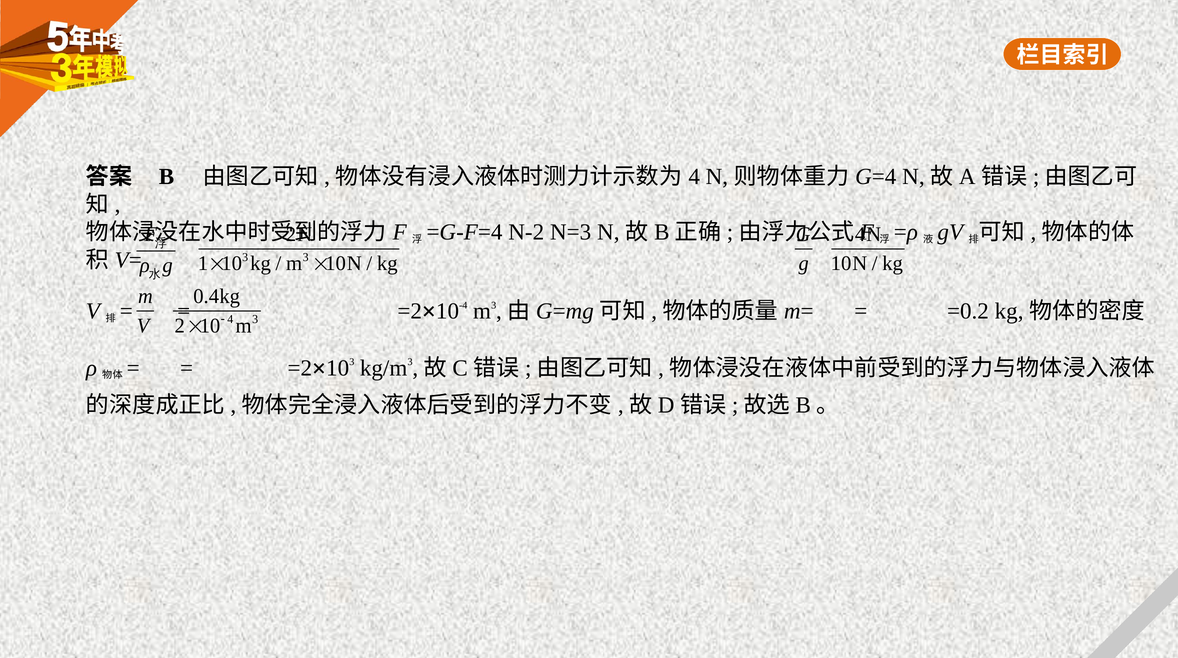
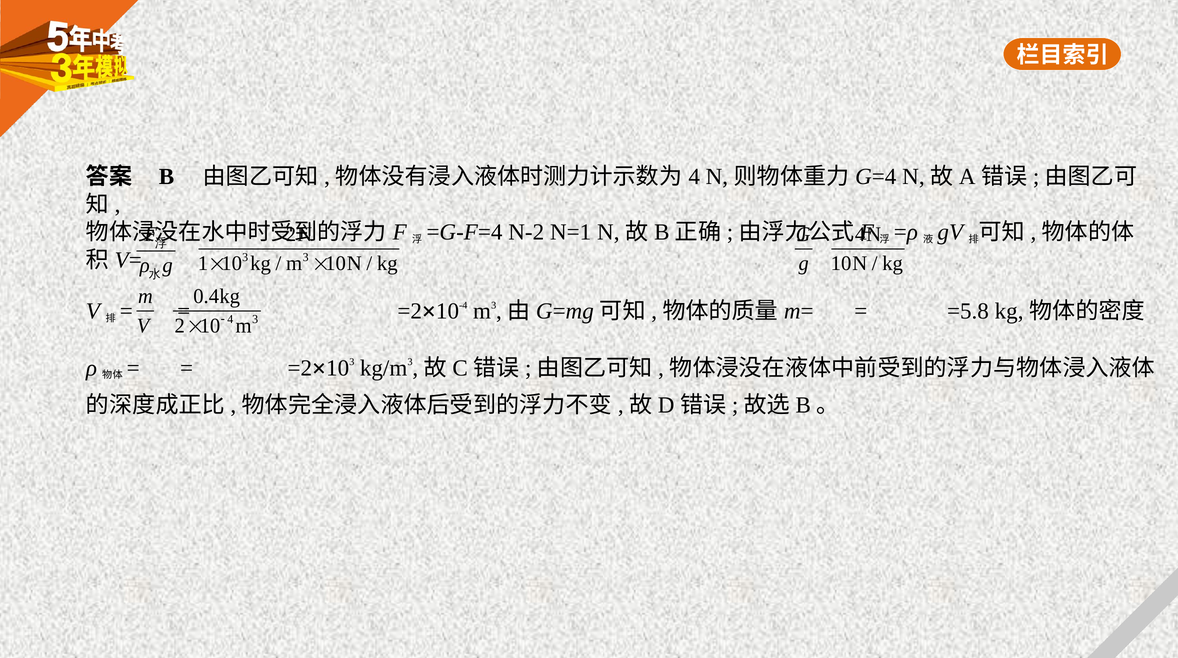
N=3: N=3 -> N=1 (571, 232)
=0.2: =0.2 -> =5.8 (968, 312)
